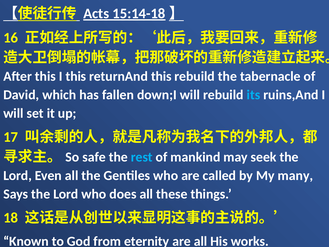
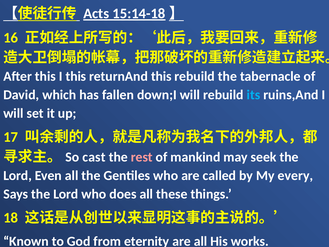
safe: safe -> cast (94, 157)
rest colour: light blue -> pink (142, 157)
many: many -> every (295, 175)
